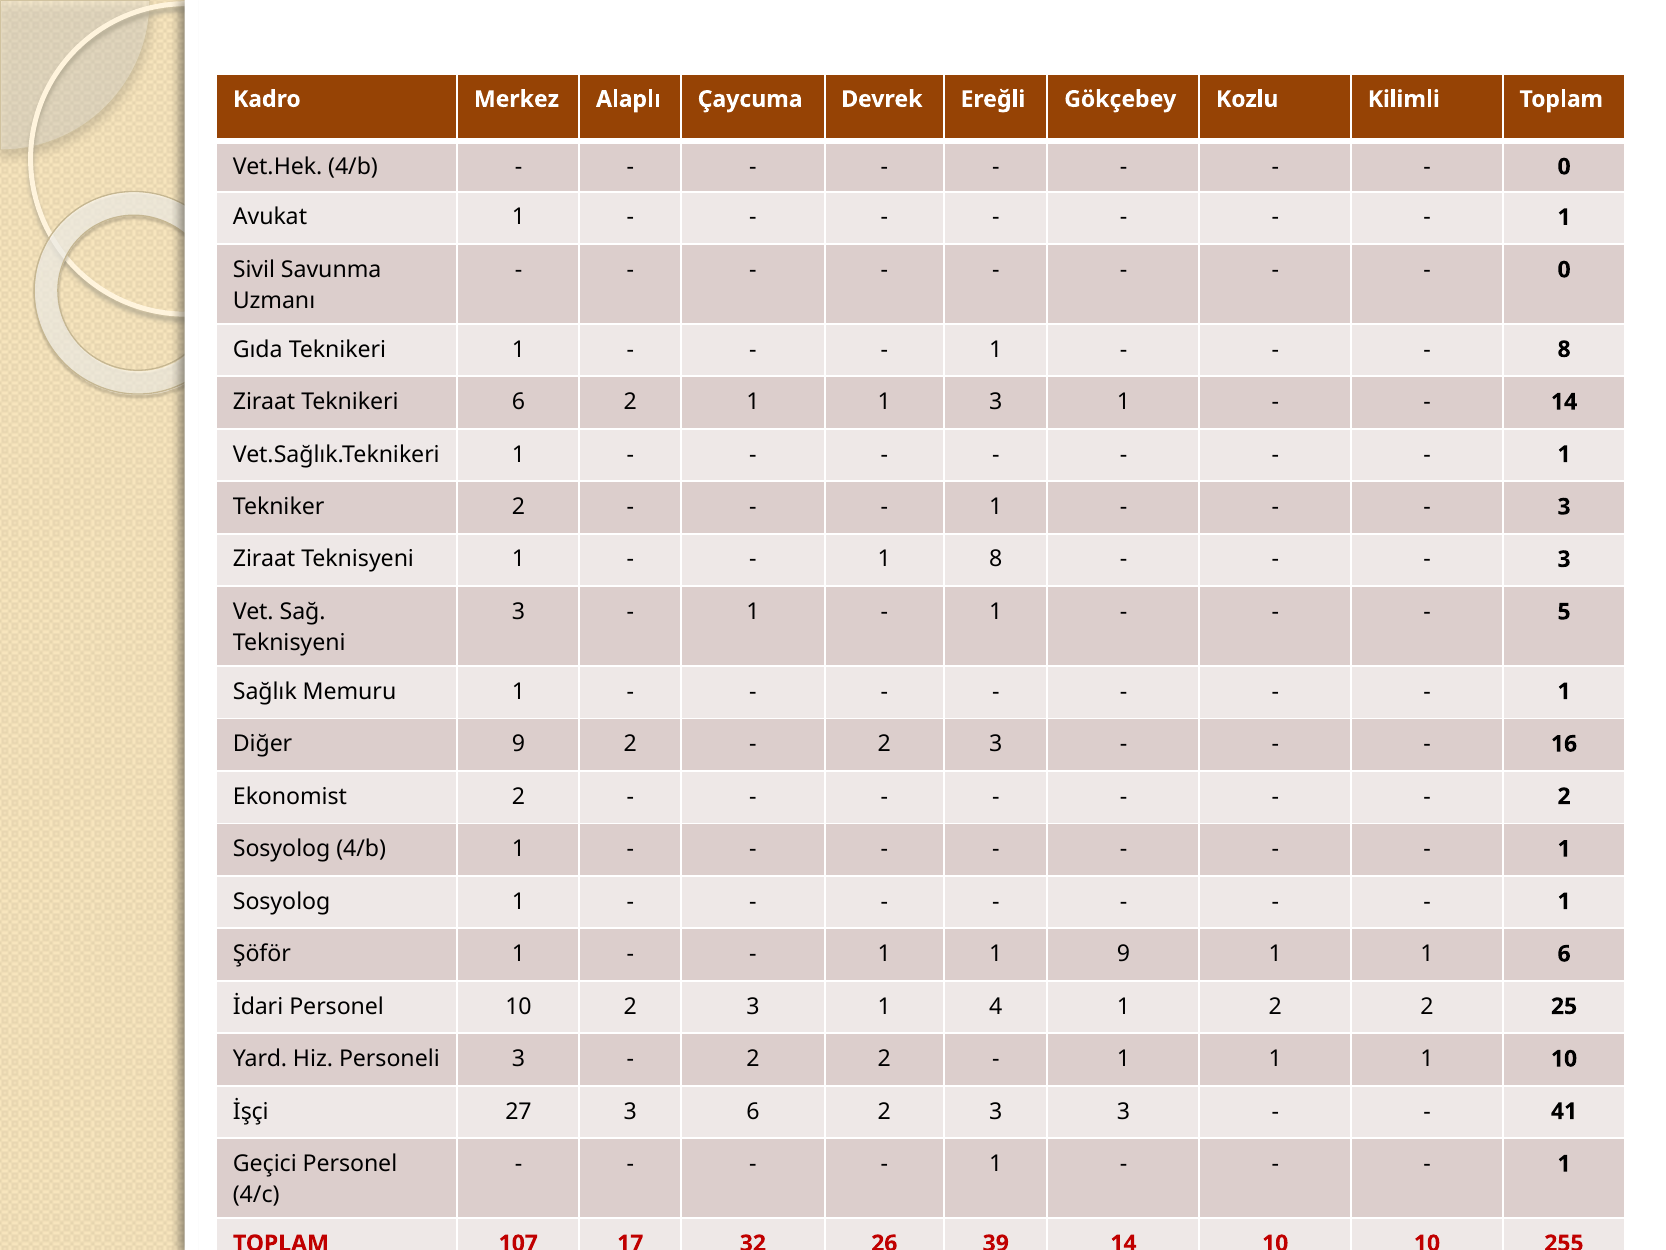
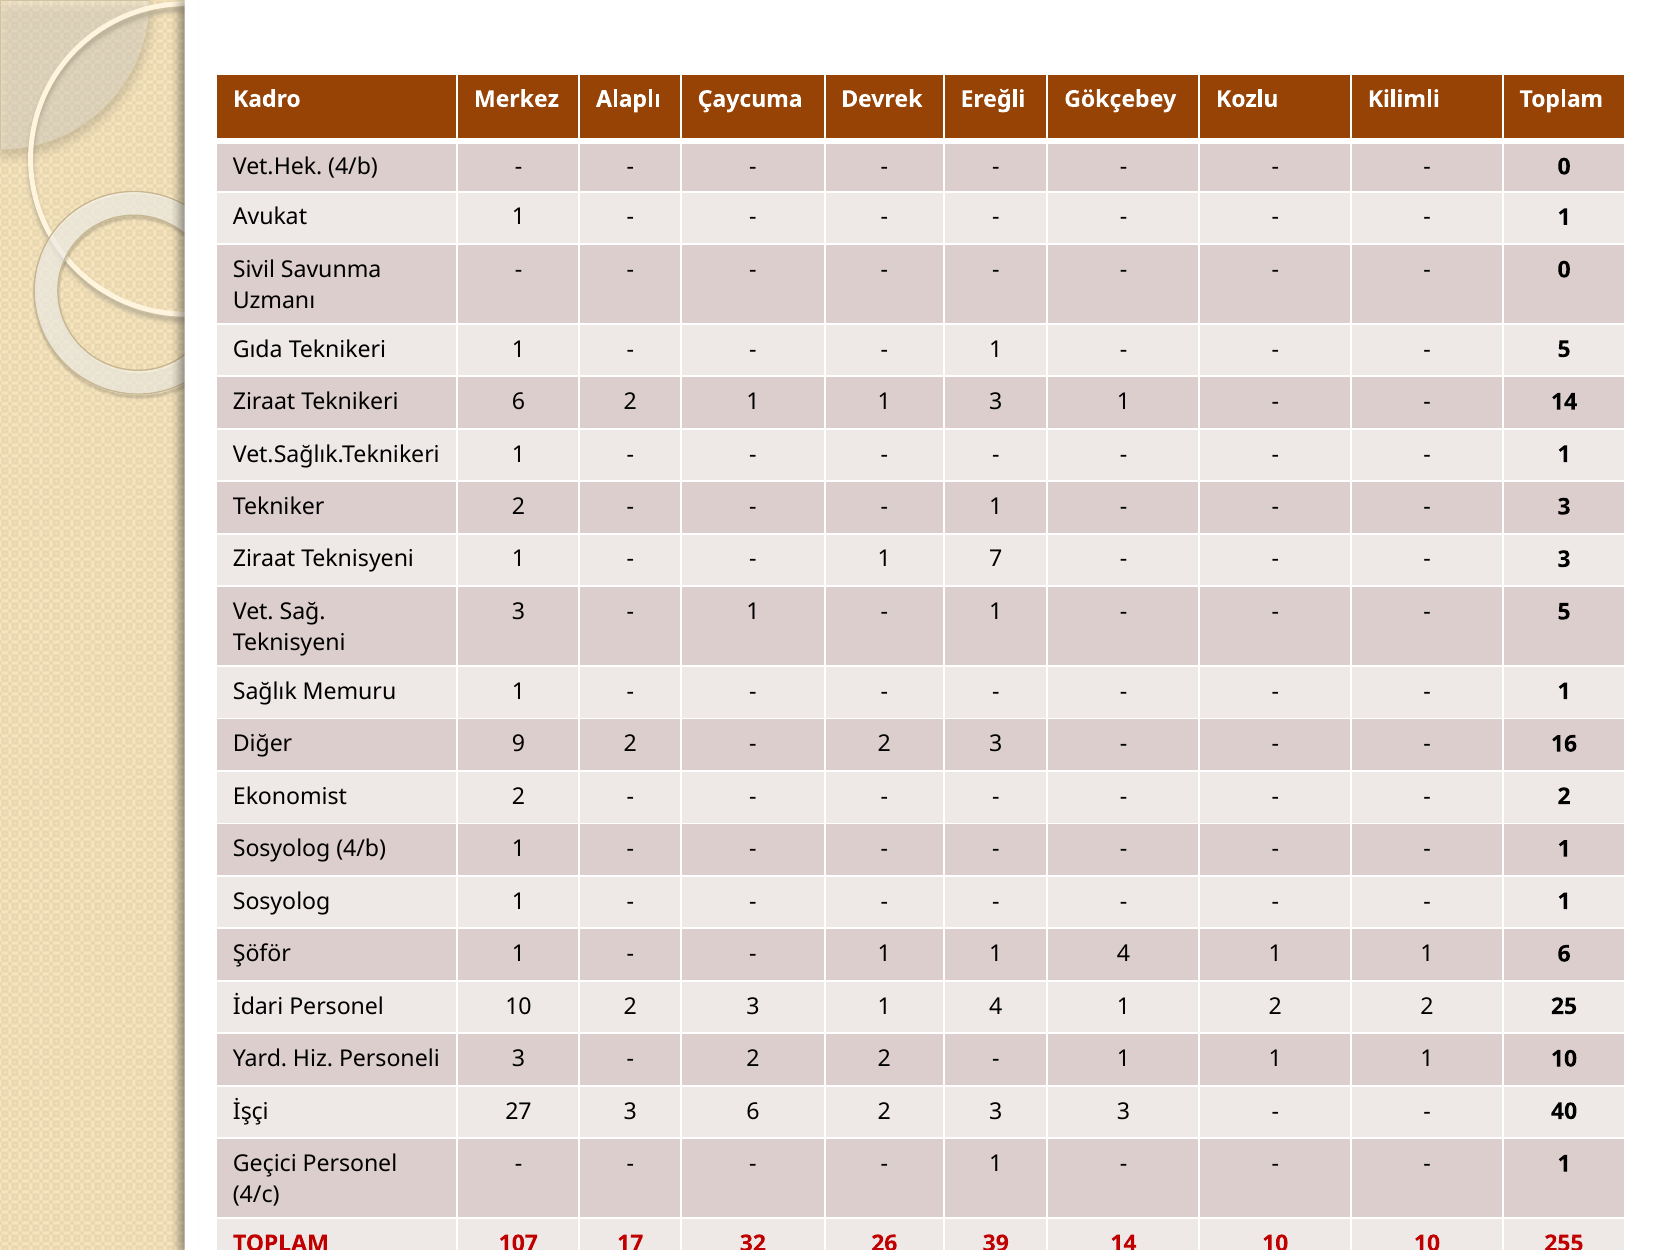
8: 8 -> 5 (1564, 349)
1 8: 8 -> 7 (996, 559)
1 1 9: 9 -> 4 (1123, 954)
41: 41 -> 40 (1564, 1111)
